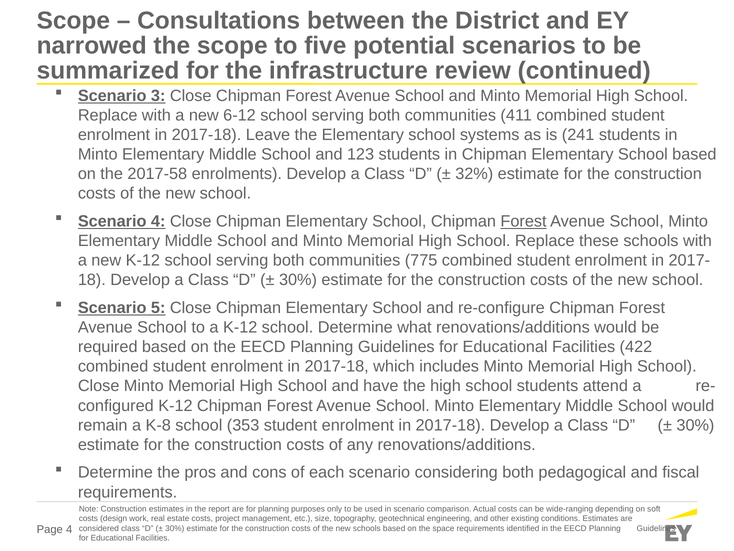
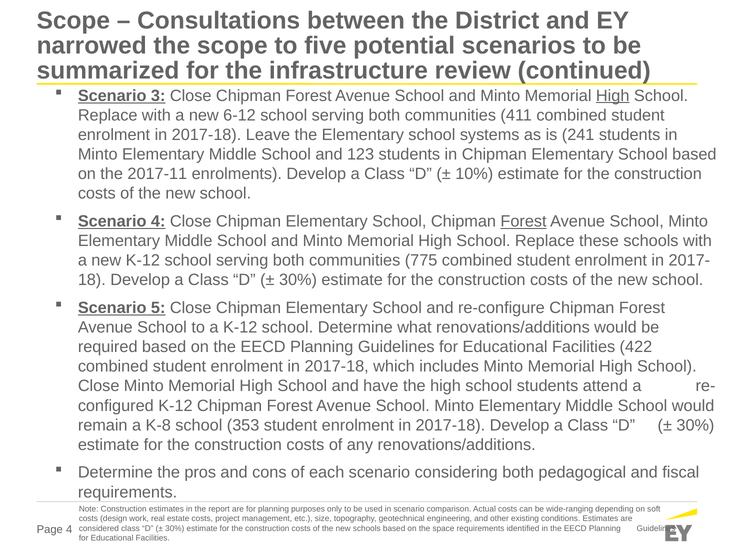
High underline: none -> present (613, 96)
2017-58: 2017-58 -> 2017-11 (157, 174)
32%: 32% -> 10% (474, 174)
